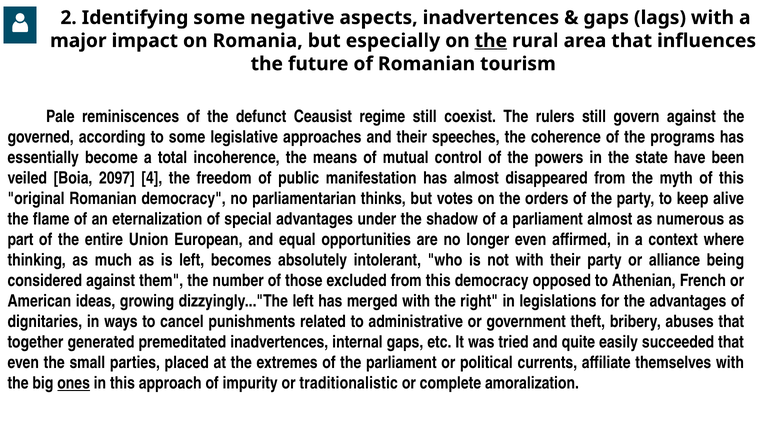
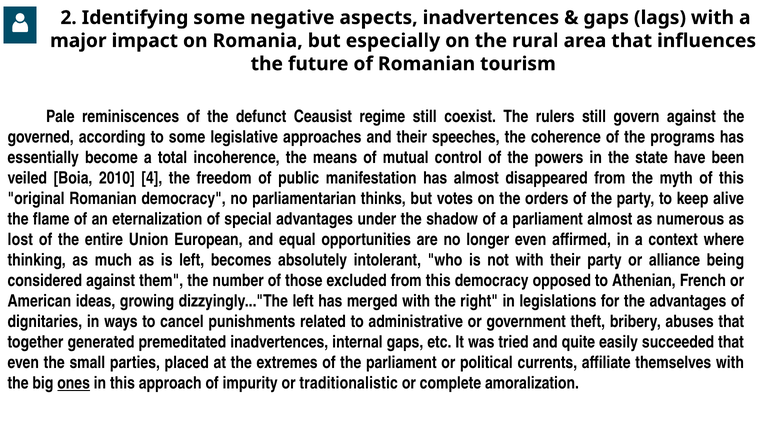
the underline: present -> none (491, 41)
2097: 2097 -> 2010 (117, 178)
part: part -> lost (20, 240)
